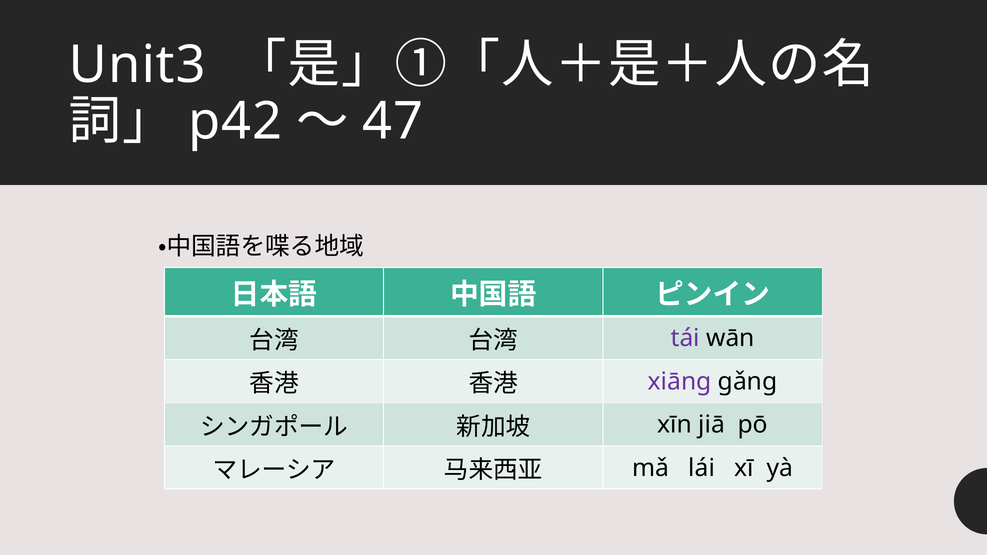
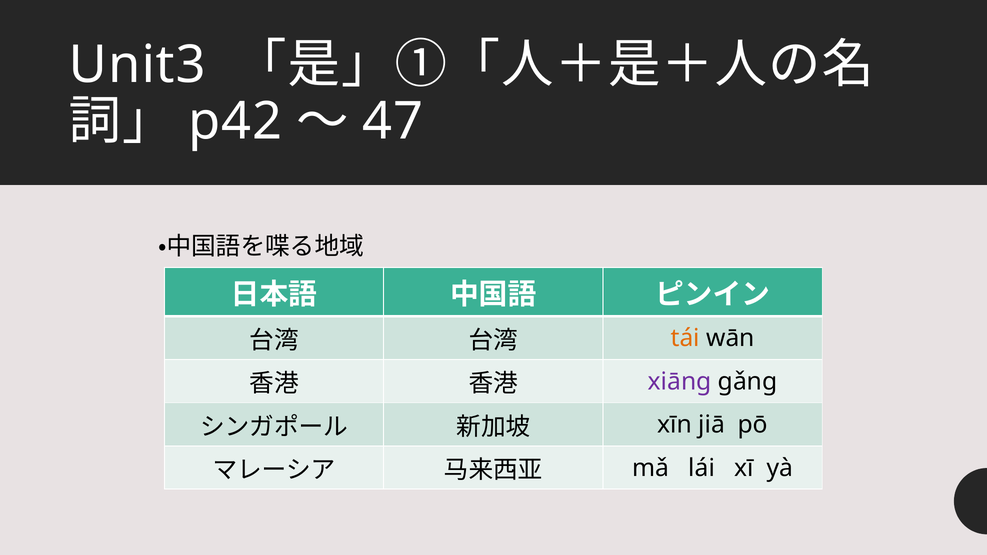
tái colour: purple -> orange (685, 338)
